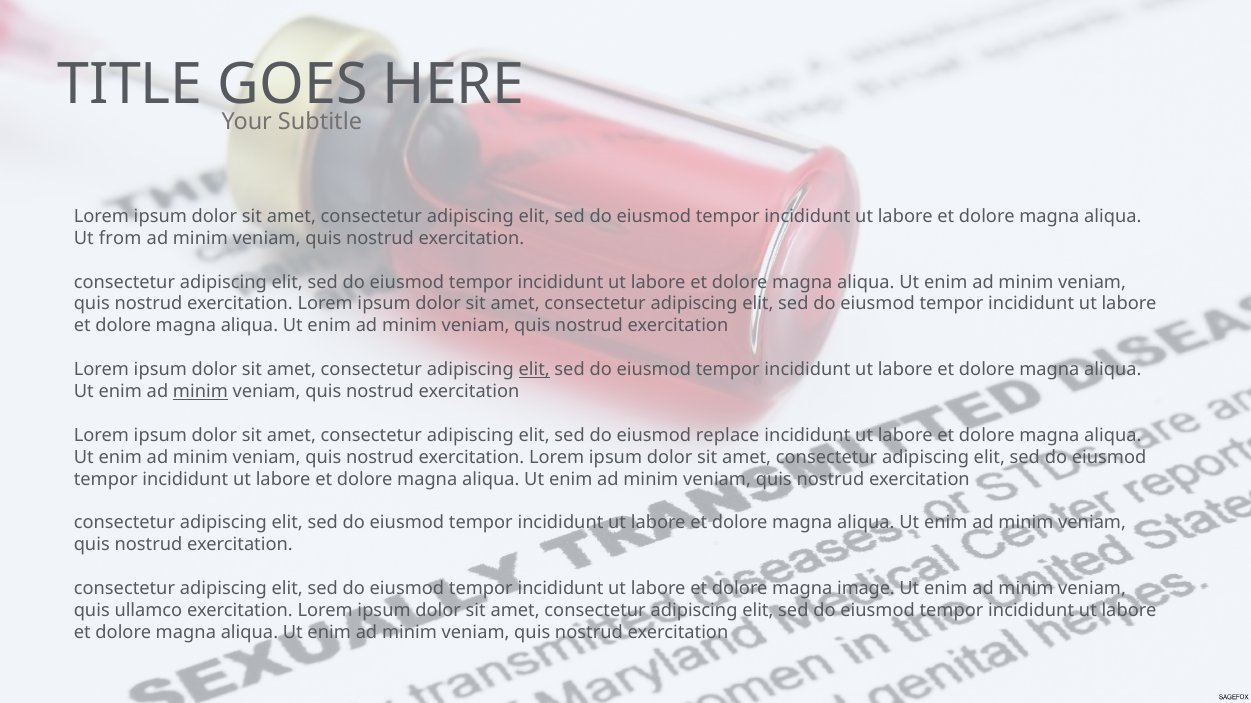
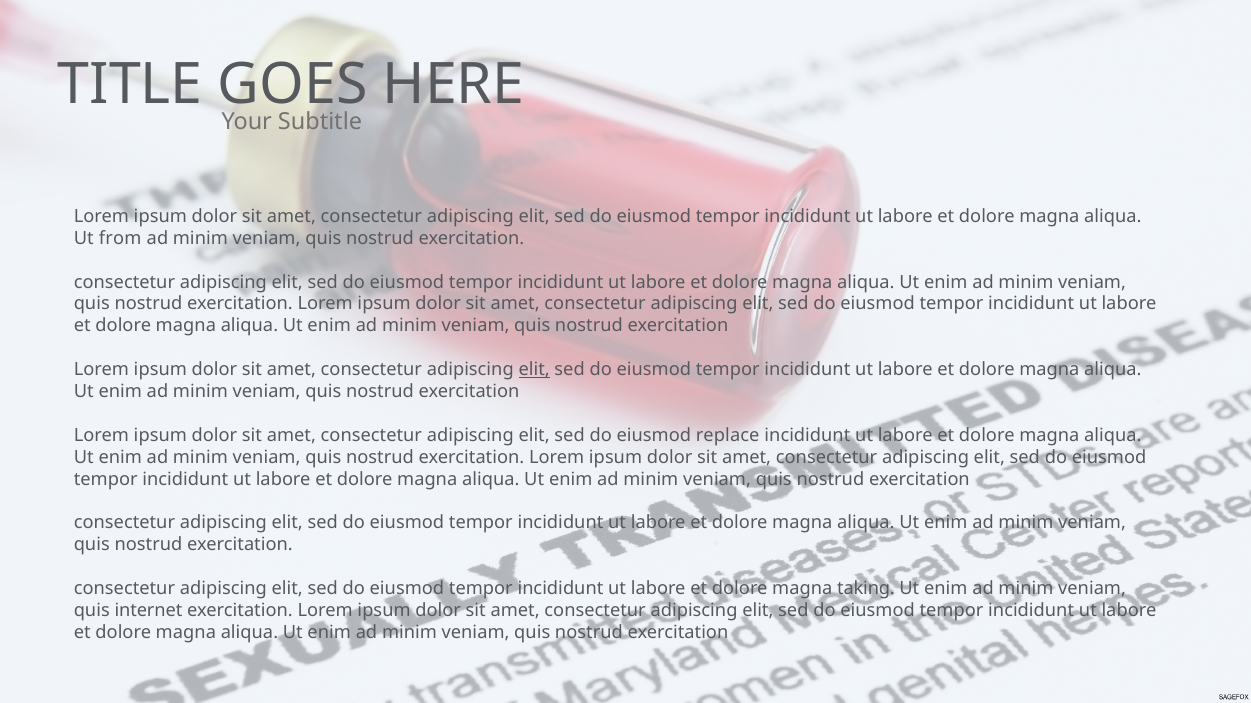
minim underline: present -> none (200, 392)
image: image -> taking (866, 589)
ullamco: ullamco -> internet (148, 611)
